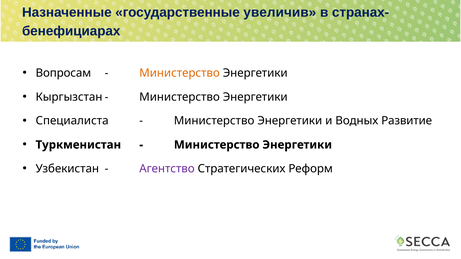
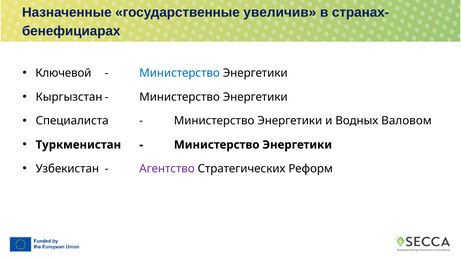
Вопросам: Вопросам -> Ключевой (63, 73)
Министерство colour: orange -> blue (180, 73)
Развитие: Развитие -> Валовом (407, 121)
